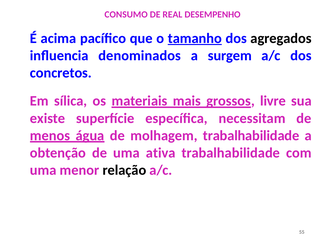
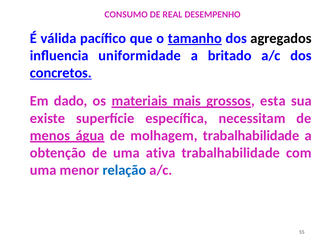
acima: acima -> válida (59, 38)
denominados: denominados -> uniformidade (140, 56)
surgem: surgem -> britado (230, 56)
concretos underline: none -> present (61, 73)
sílica: sílica -> dado (71, 101)
livre: livre -> esta (273, 101)
relação colour: black -> blue (124, 170)
